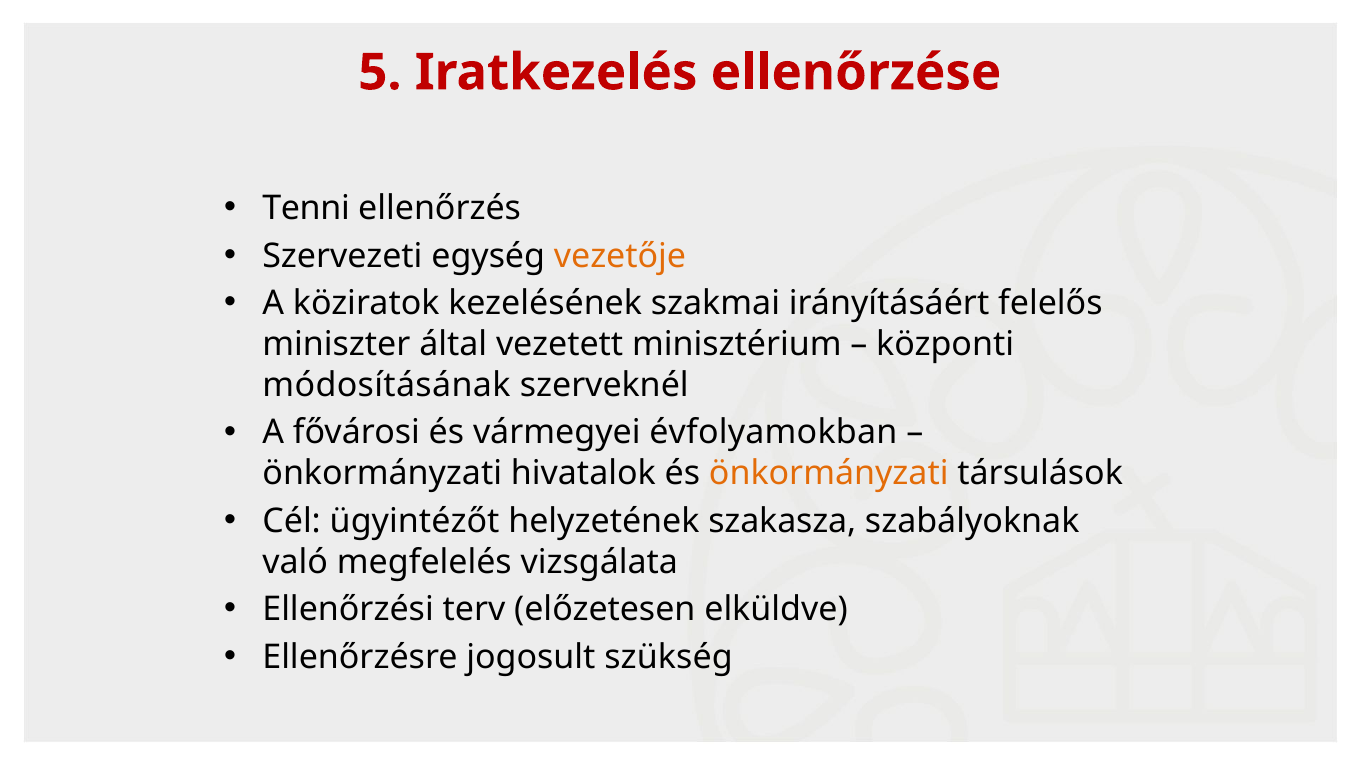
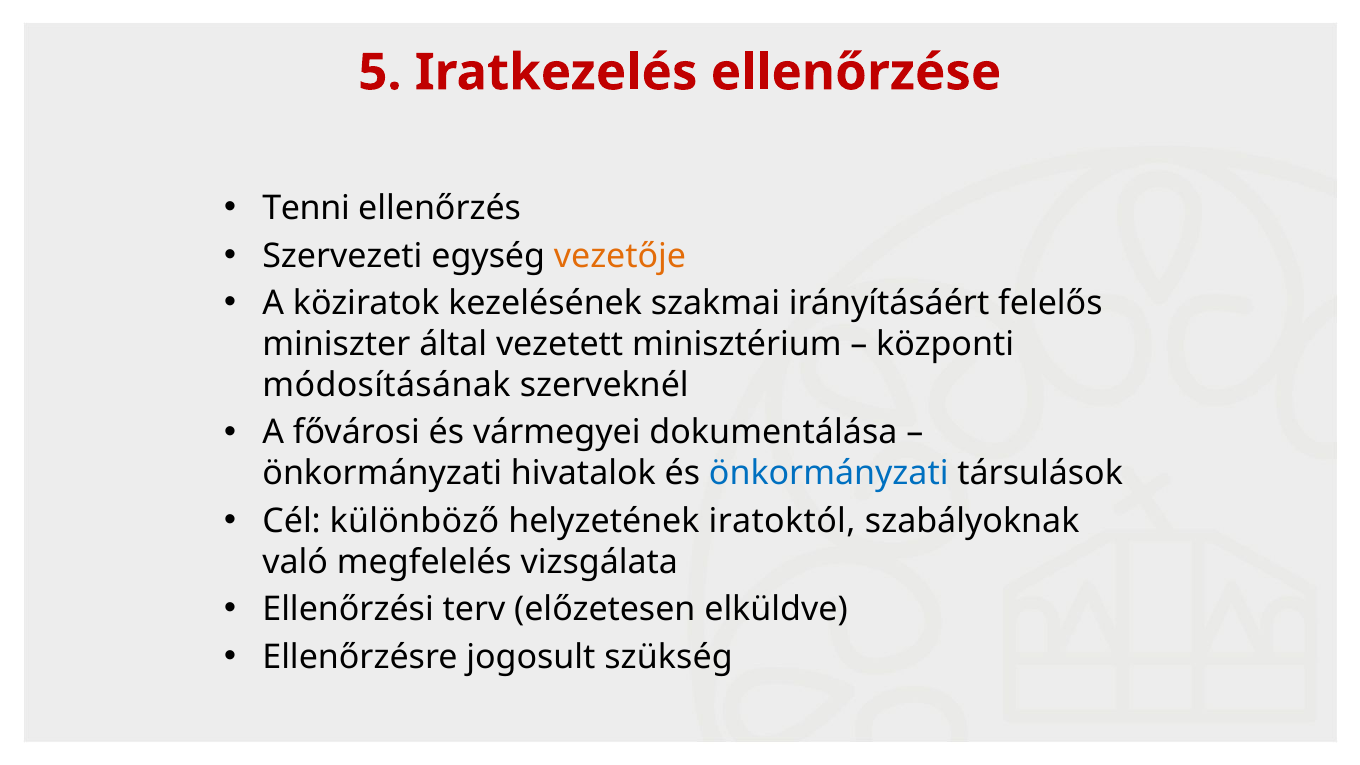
évfolyamokban: évfolyamokban -> dokumentálása (773, 433)
önkormányzati colour: orange -> blue (829, 474)
ügyintézőt: ügyintézőt -> különböző (414, 521)
szakasza: szakasza -> iratoktól (782, 521)
